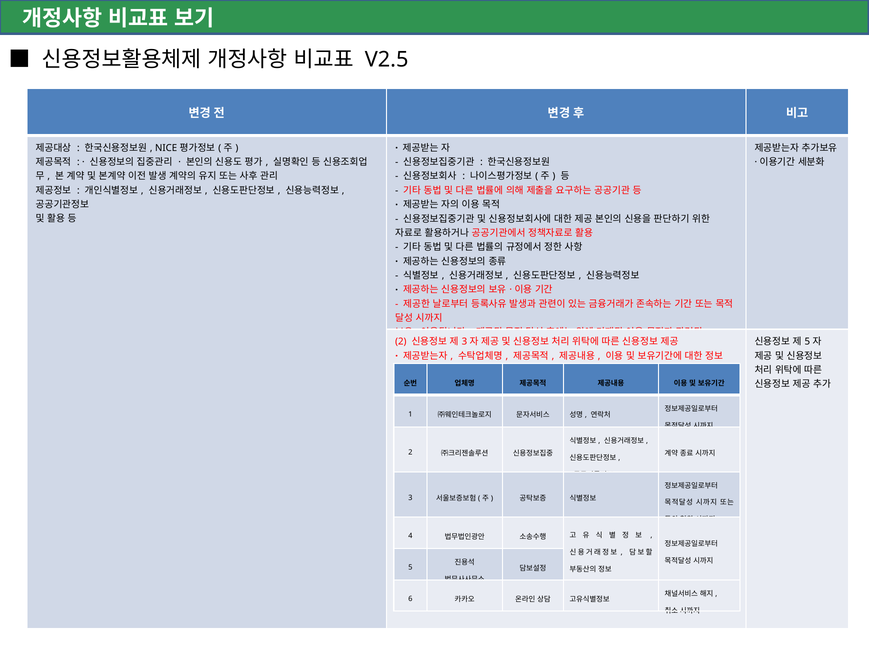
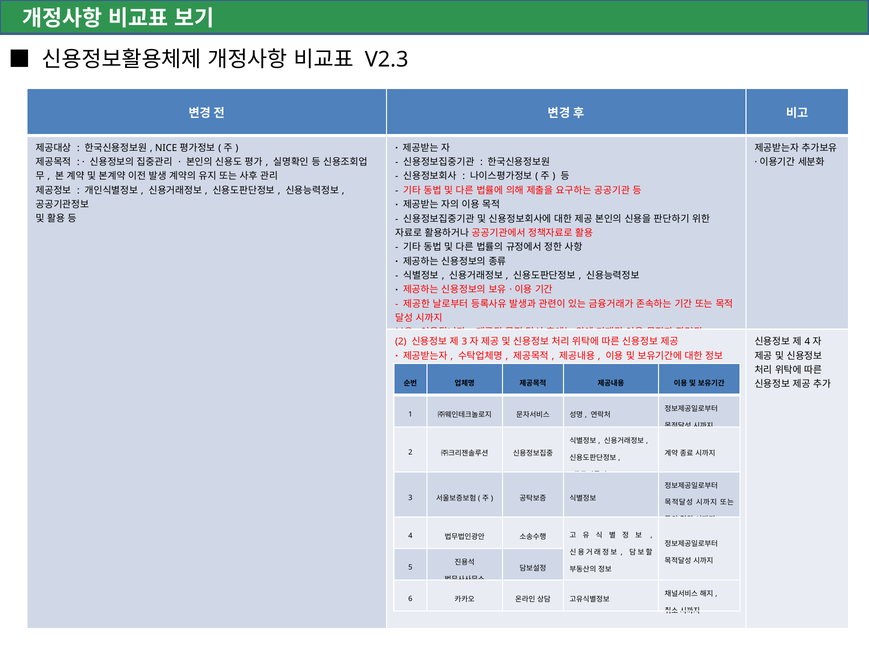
V2.5: V2.5 -> V2.3 (387, 60)
5: 5 -> 4 (807, 342)
